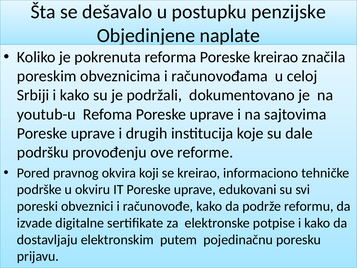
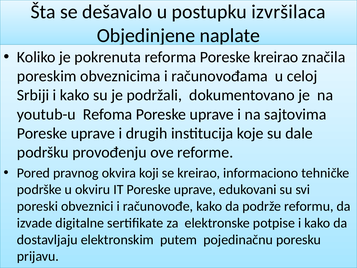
penzijske: penzijske -> izvršilaca (289, 12)
